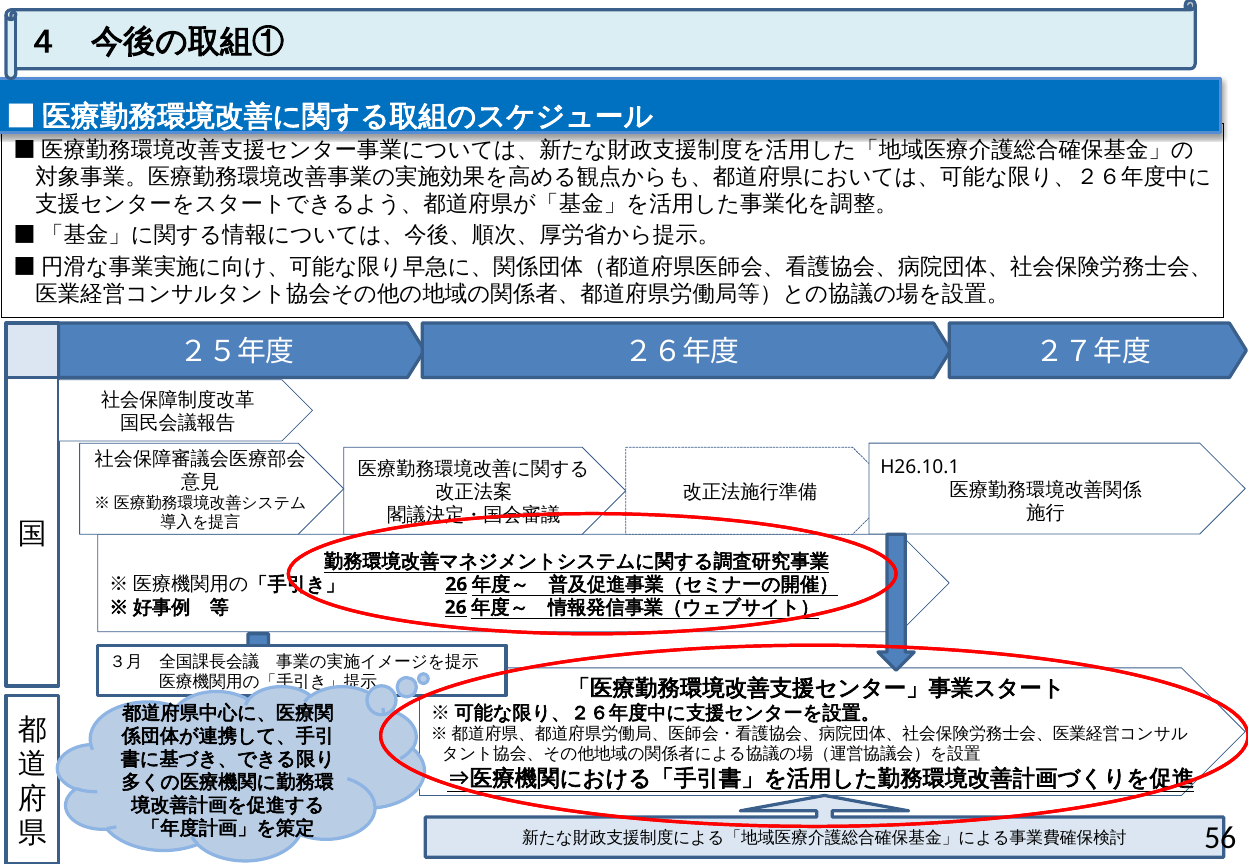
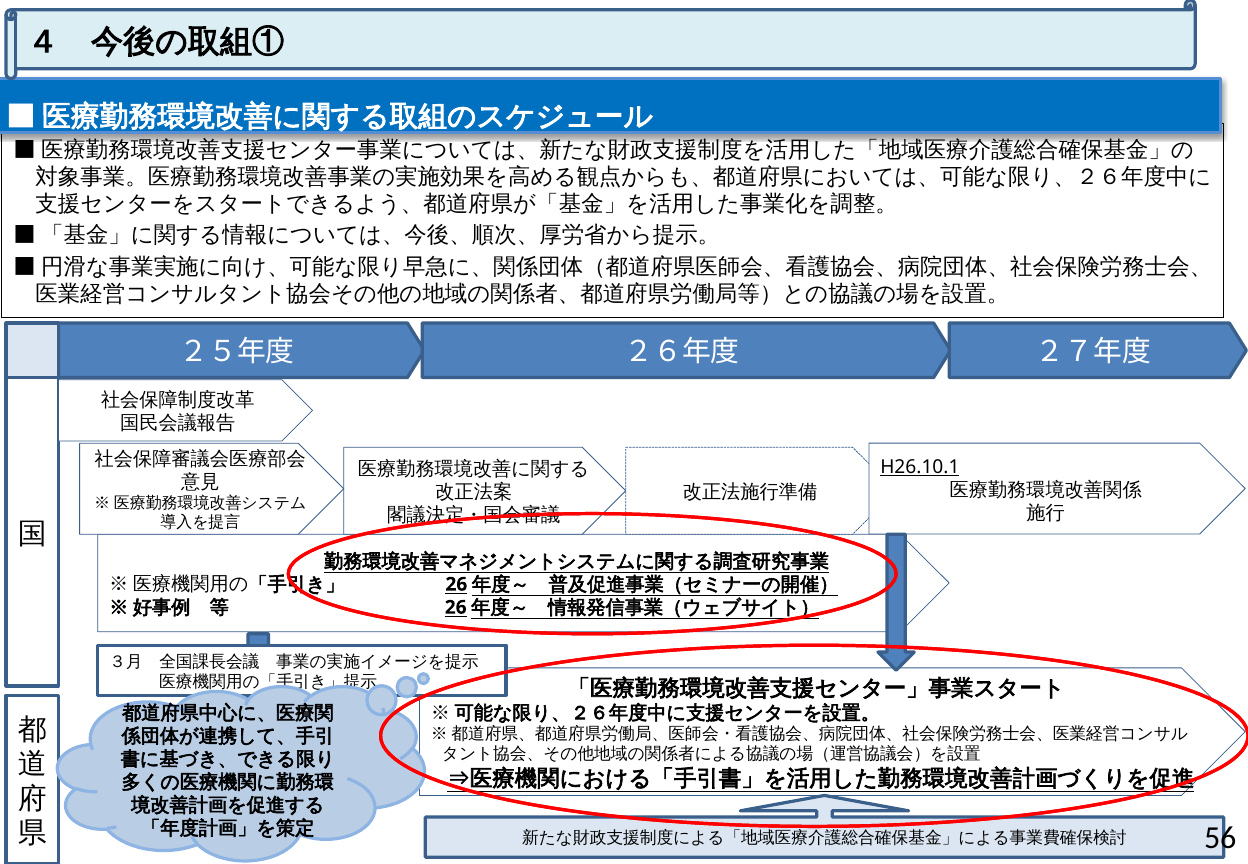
H26.10.1 underline: none -> present (920, 467)
